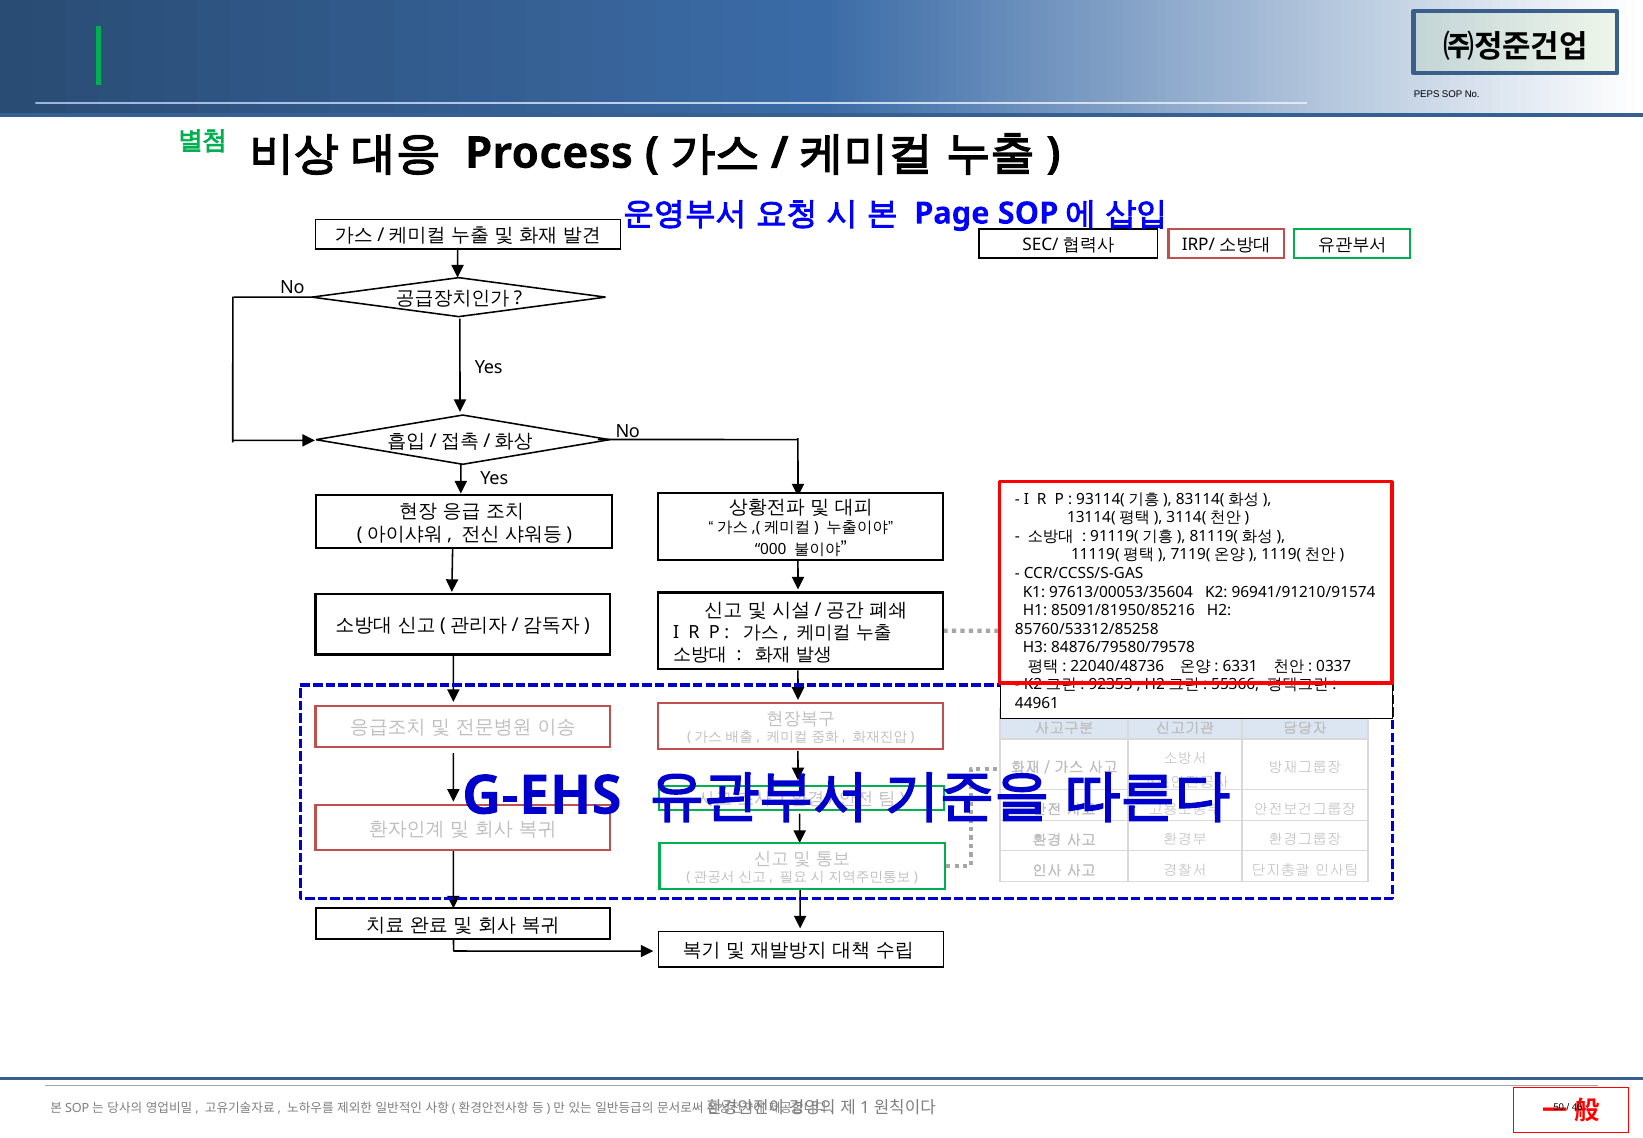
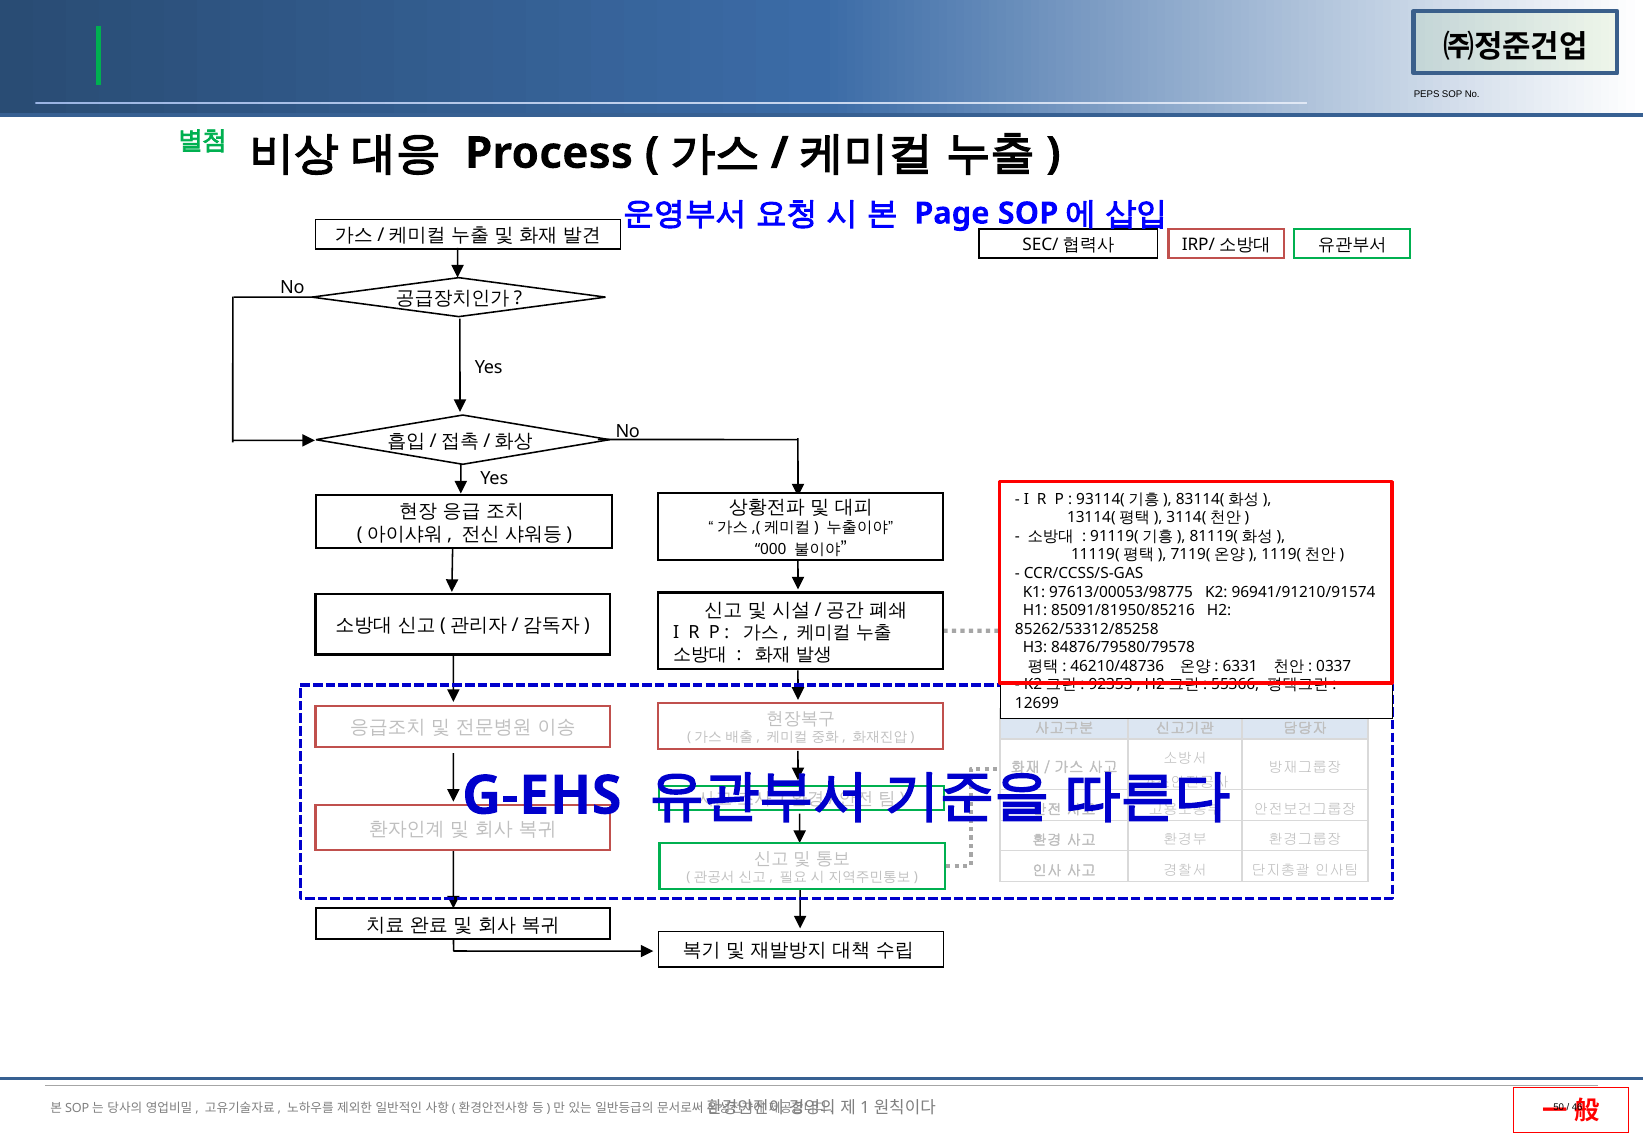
97613/00053/35604: 97613/00053/35604 -> 97613/00053/98775 (1121, 592)
85760/53312/85258: 85760/53312/85258 -> 85262/53312/85258 (1087, 629)
22040/48736: 22040/48736 -> 46210/48736 (1117, 666)
44961: 44961 -> 12699 (1037, 703)
